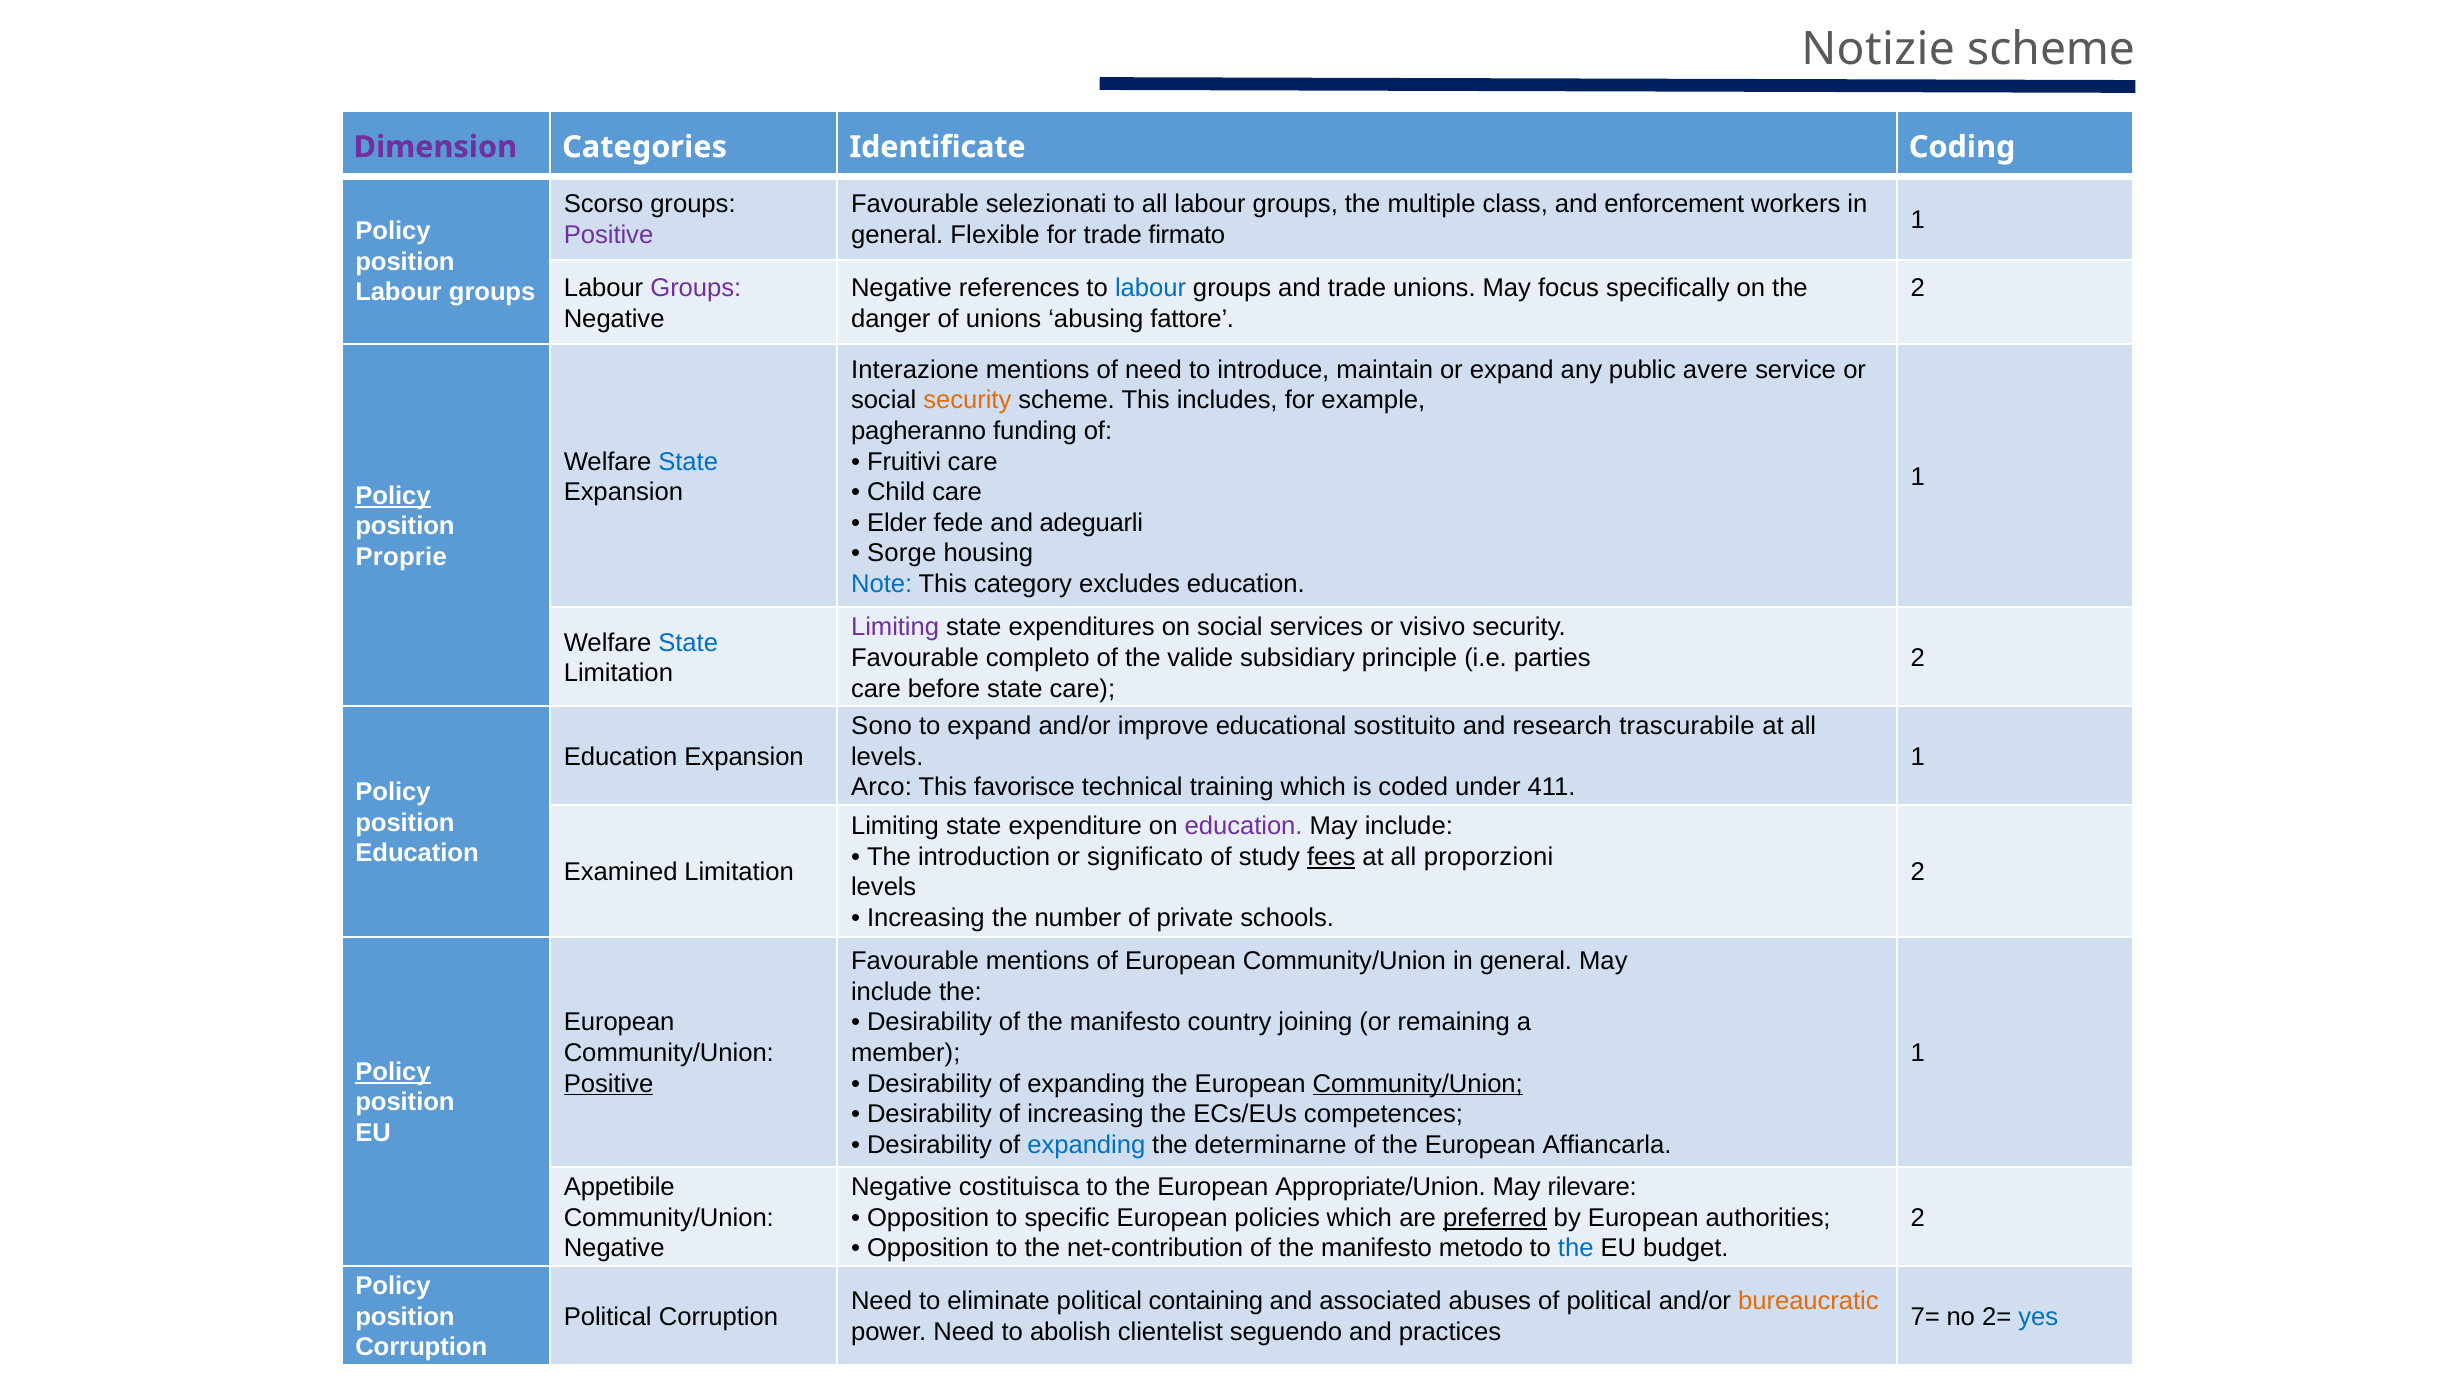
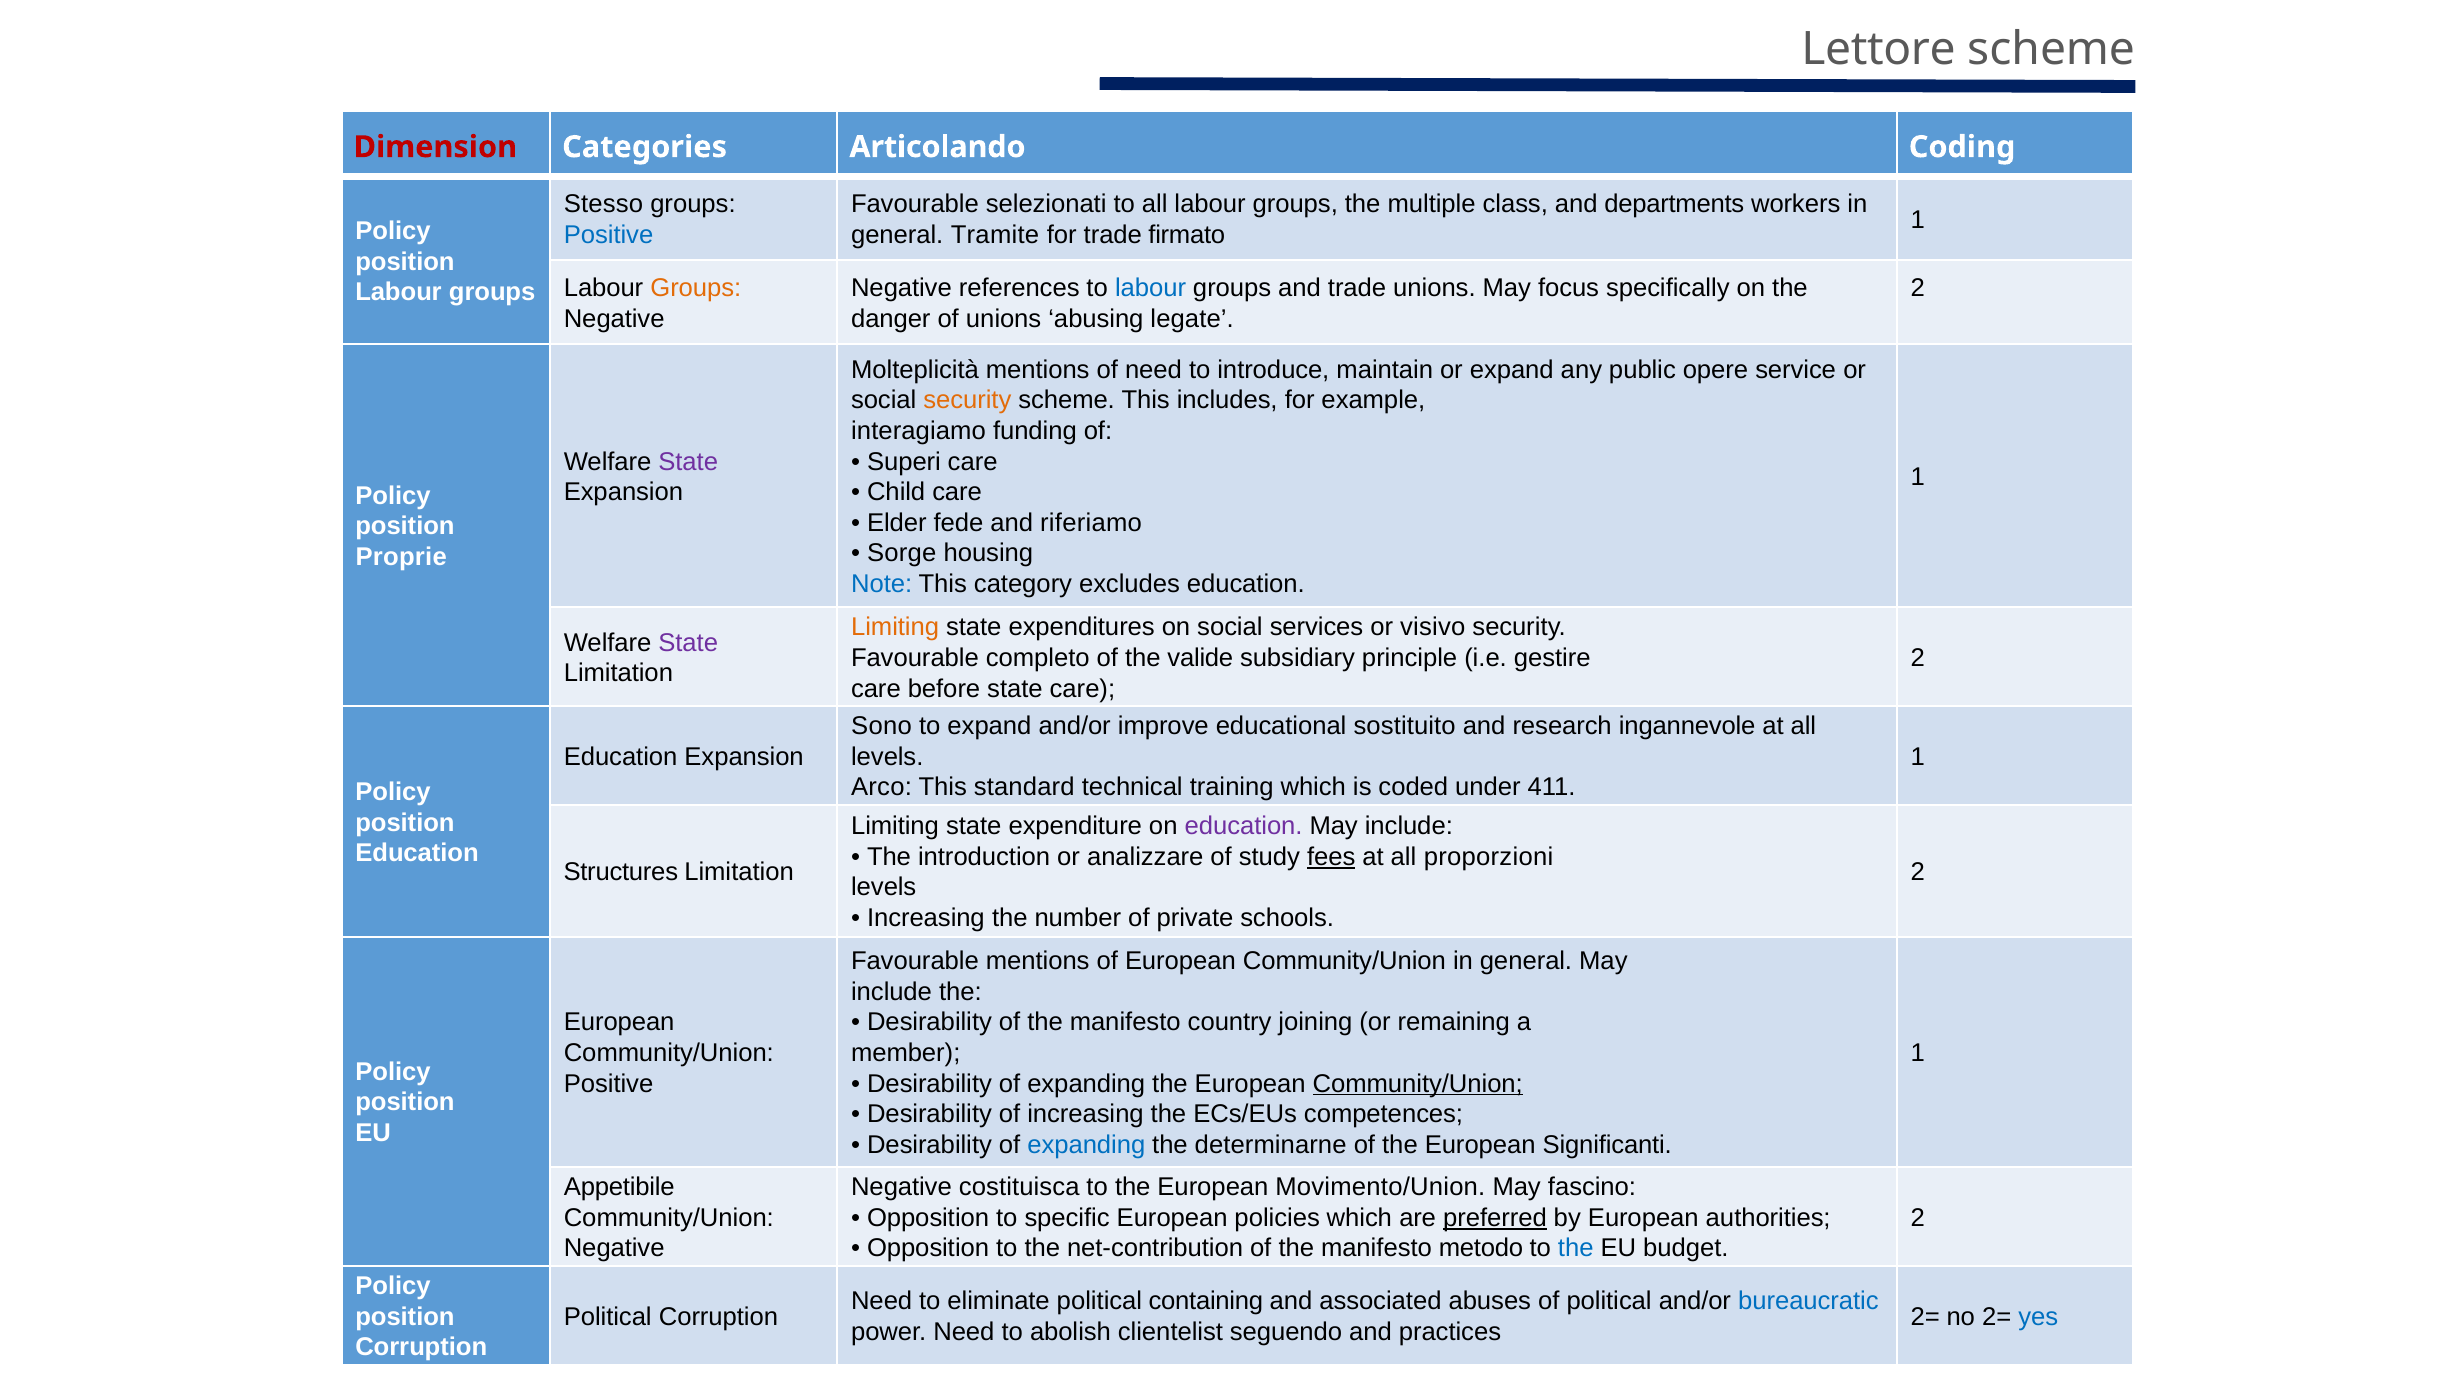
Notizie: Notizie -> Lettore (1878, 49)
Dimension colour: purple -> red (435, 147)
Identificate: Identificate -> Articolando (937, 147)
Scorso: Scorso -> Stesso (604, 205)
enforcement: enforcement -> departments (1674, 205)
Positive colour: purple -> blue (609, 235)
Flexible: Flexible -> Tramite (995, 235)
Groups colour: purple -> orange (696, 288)
fattore: fattore -> legate (1192, 319)
Interazione: Interazione -> Molteplicità (915, 370)
avere: avere -> opere (1715, 370)
pagheranno: pagheranno -> interagiamo (919, 431)
State colour: blue -> purple (688, 462)
Fruitivi: Fruitivi -> Superi (904, 462)
Policy underline: present -> none (393, 496)
adeguarli: adeguarli -> riferiamo (1091, 523)
Limiting colour: purple -> orange (895, 628)
State colour: blue -> purple (688, 643)
parties: parties -> gestire (1552, 658)
trascurabile: trascurabile -> ingannevole (1687, 726)
favorisce: favorisce -> standard (1024, 788)
significato: significato -> analizzare (1145, 857)
Examined: Examined -> Structures (621, 872)
Policy underline: present -> none (393, 1072)
Positive underline: present -> none (609, 1084)
Affiancarla: Affiancarla -> Significanti (1607, 1145)
Appropriate/Union: Appropriate/Union -> Movimento/Union (1380, 1187)
rilevare: rilevare -> fascino (1592, 1187)
bureaucratic colour: orange -> blue (1808, 1302)
7=: 7= -> 2= (1925, 1317)
